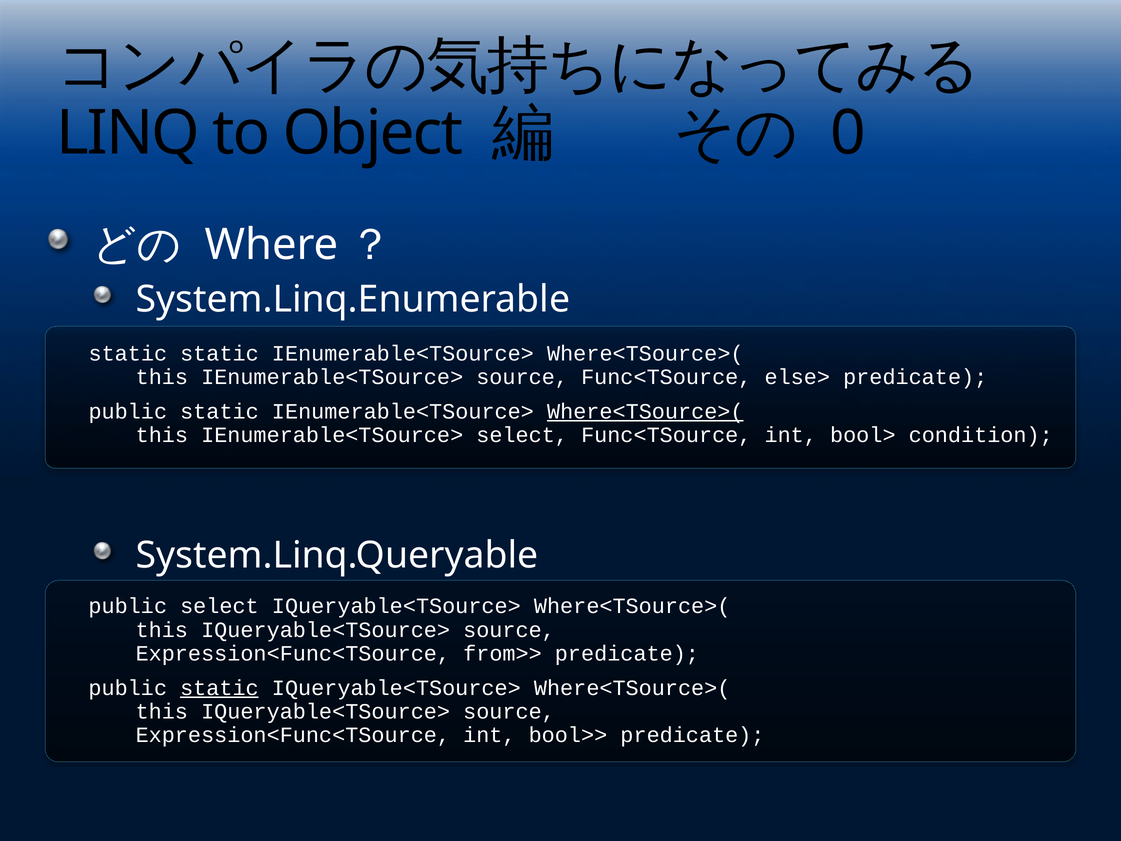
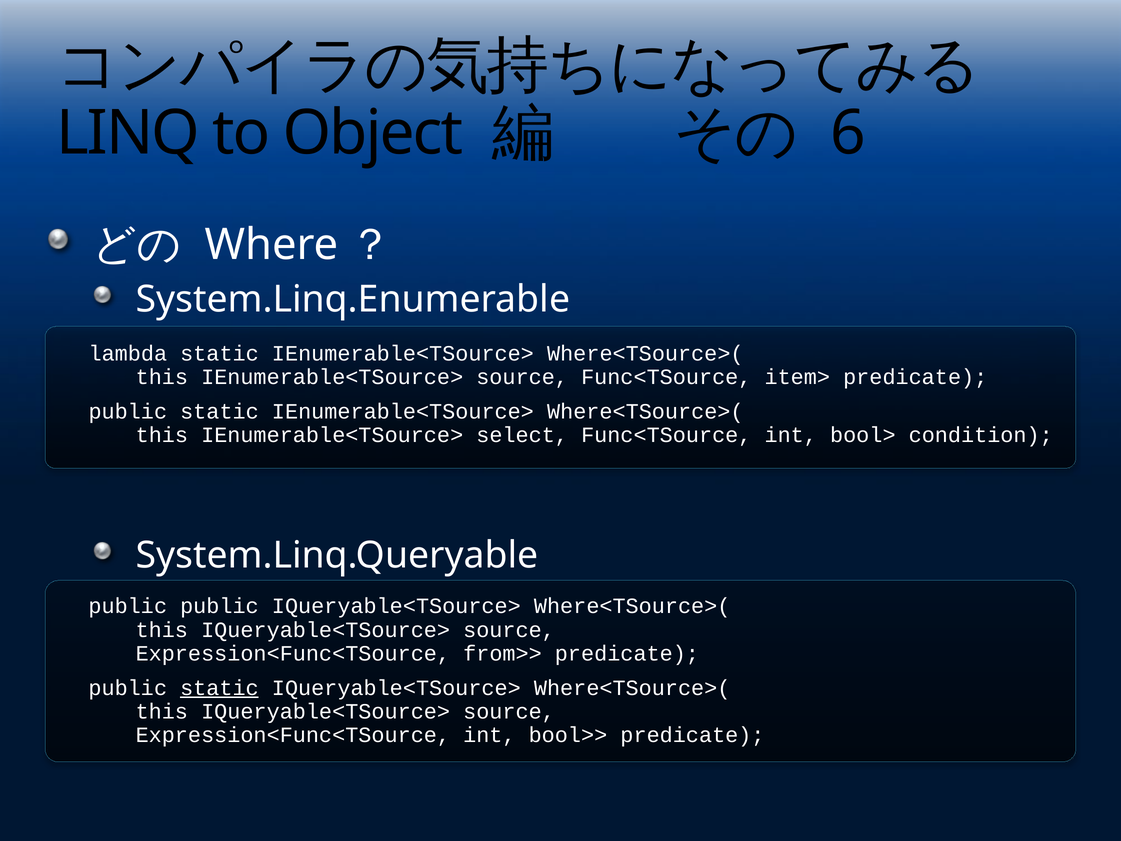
0: 0 -> 6 (848, 133)
static: static -> lambda (128, 353)
else>: else> -> item> (797, 377)
Where<TSource>( underline: present -> none (645, 411)
public select: select -> public (219, 606)
